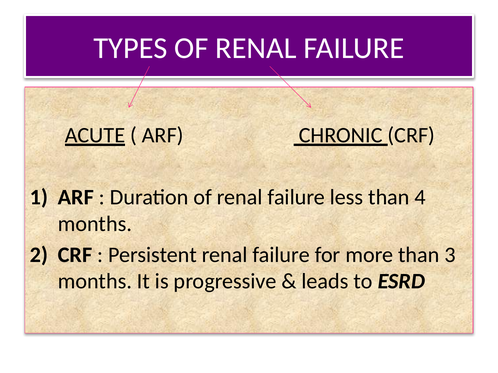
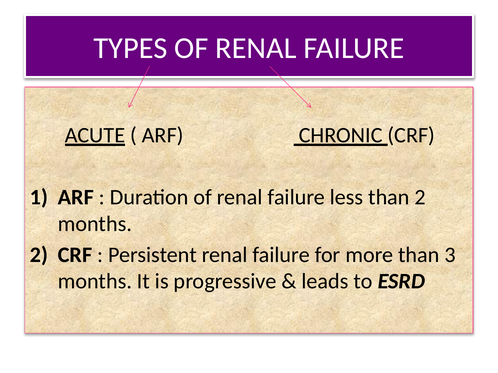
than 4: 4 -> 2 (420, 198)
